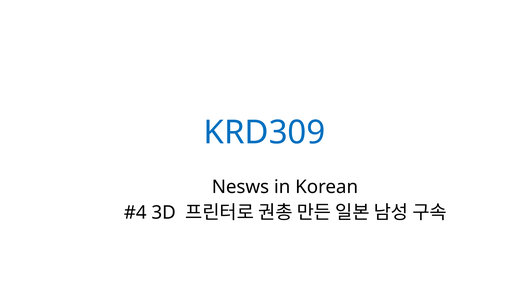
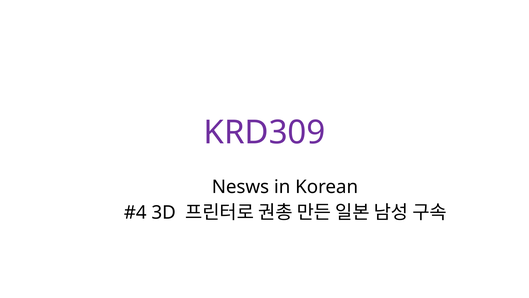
KRD309 colour: blue -> purple (265, 132)
